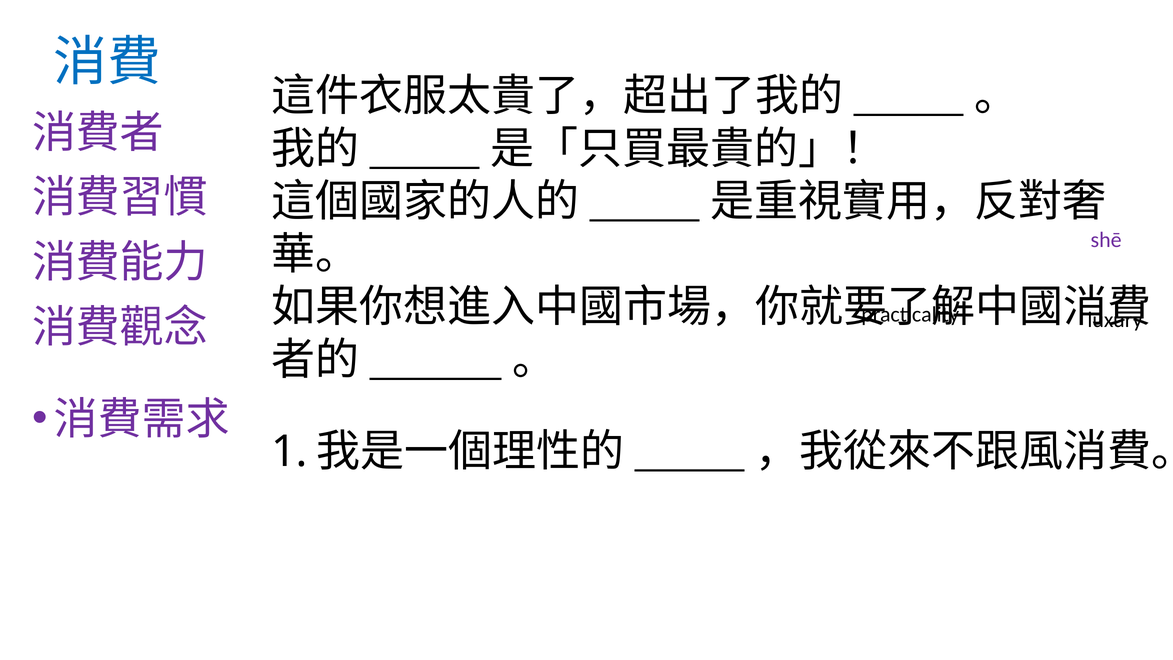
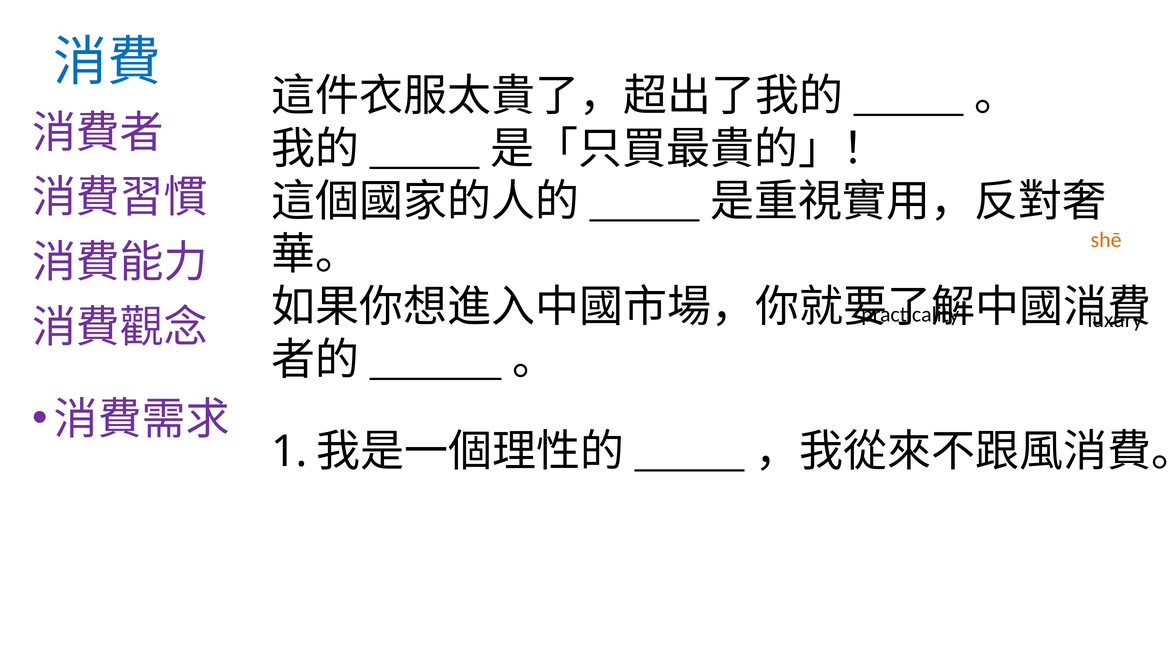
shē colour: purple -> orange (1106, 240)
